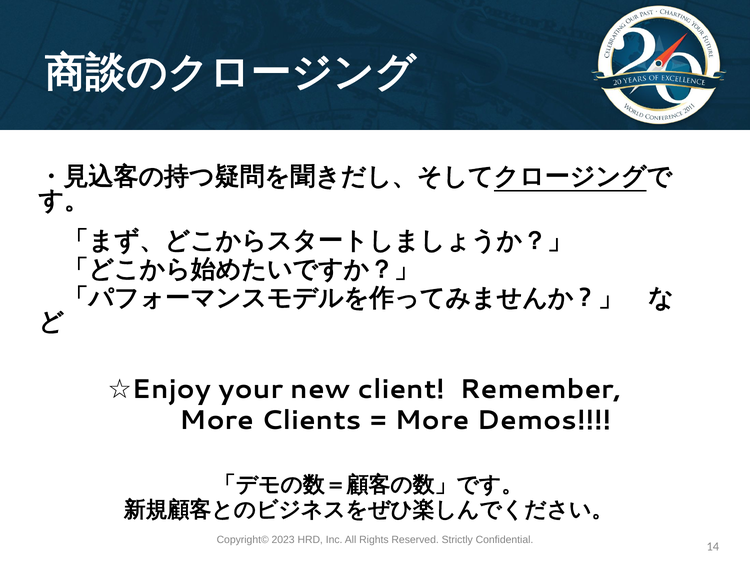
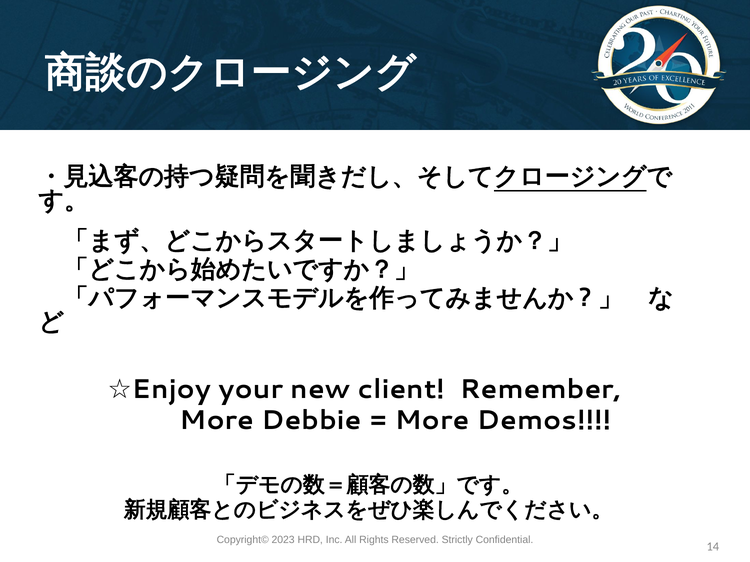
Clients: Clients -> Debbie (311, 421)
